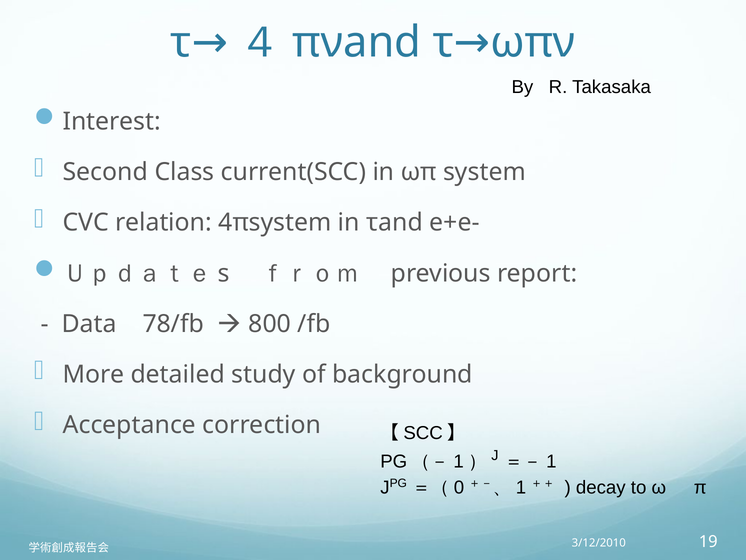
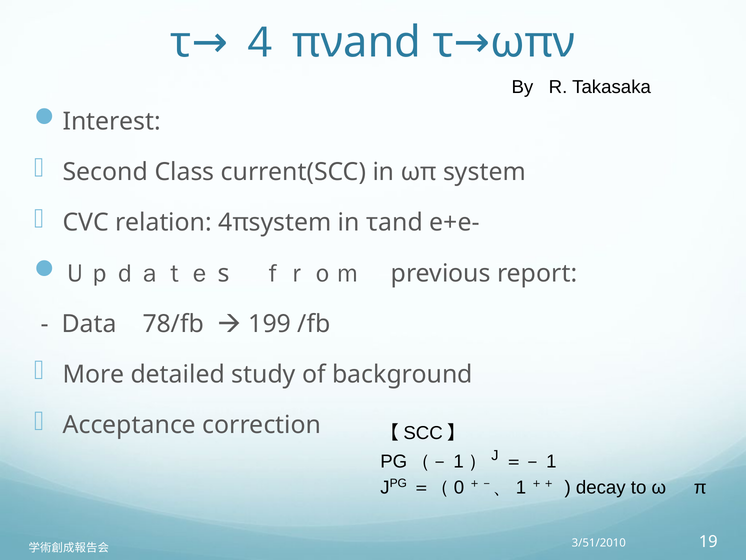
800: 800 -> 199 (270, 324)
3/12/2010: 3/12/2010 -> 3/51/2010 (599, 542)
